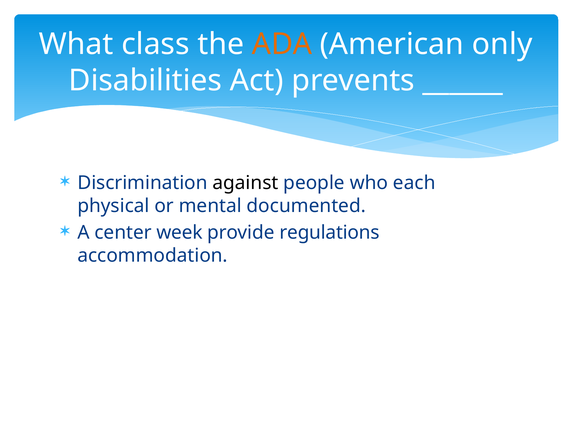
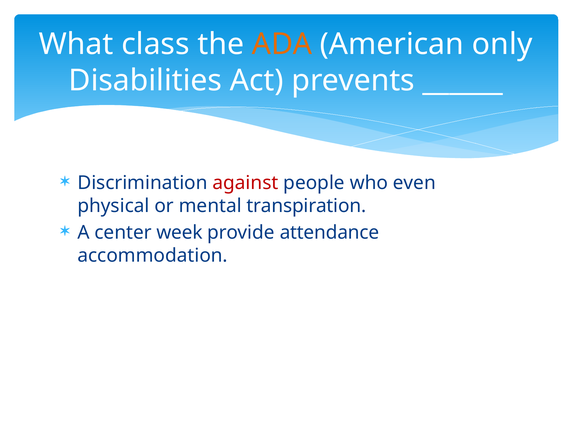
against colour: black -> red (245, 183)
each: each -> even (414, 183)
documented: documented -> transpiration (306, 206)
regulations: regulations -> attendance (329, 233)
